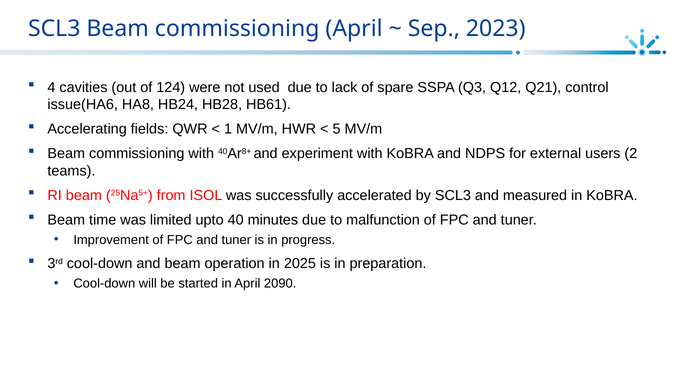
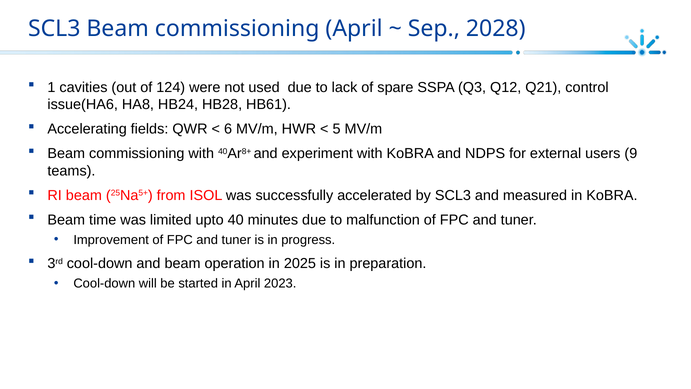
2023: 2023 -> 2028 (496, 29)
4: 4 -> 1 (51, 87)
1: 1 -> 6 (228, 129)
2: 2 -> 9 (631, 154)
2090: 2090 -> 2023 (280, 283)
